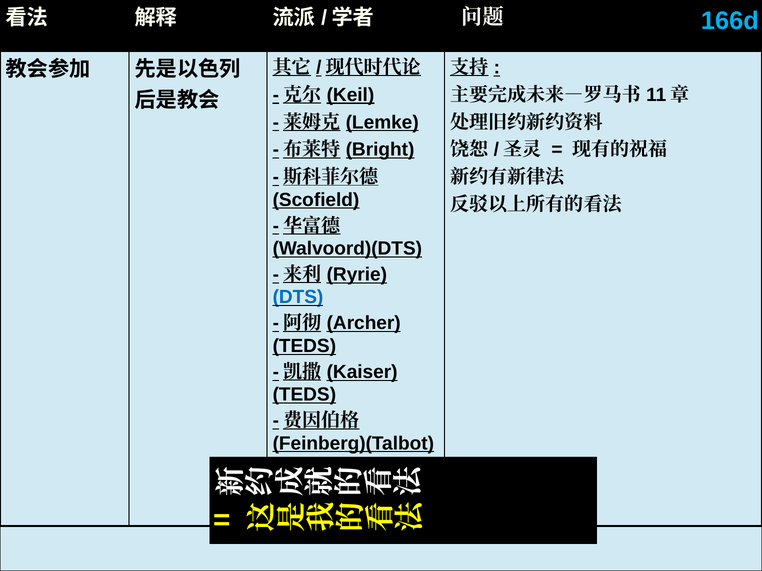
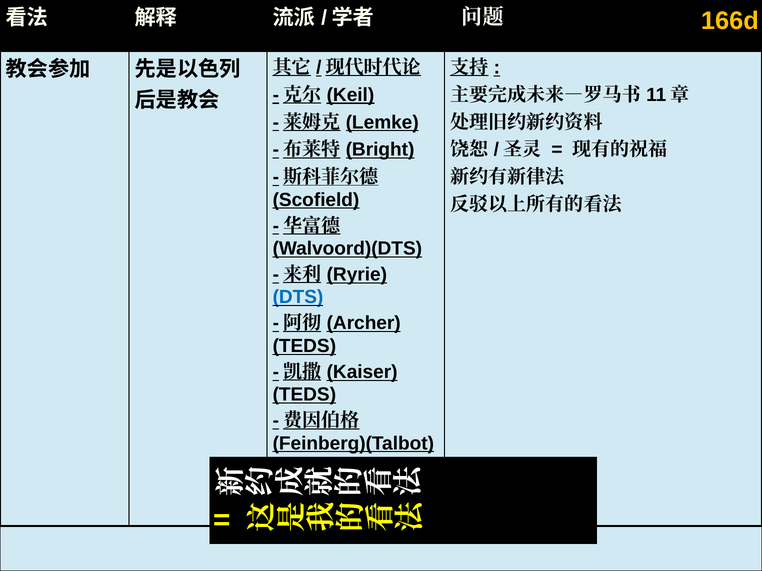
166d colour: light blue -> yellow (730, 21)
